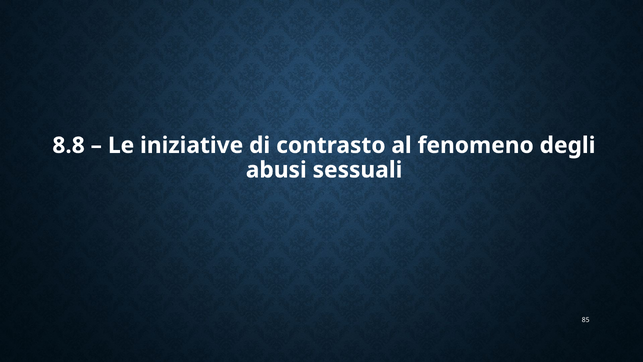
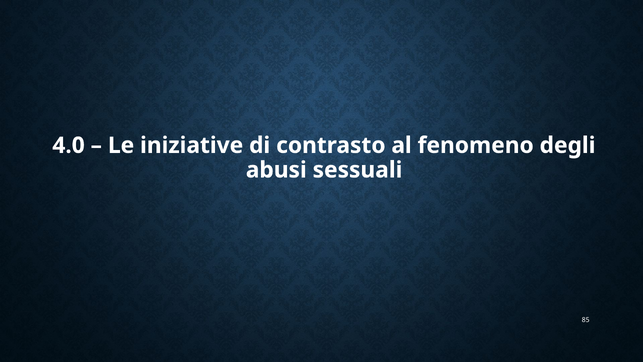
8.8: 8.8 -> 4.0 (69, 145)
